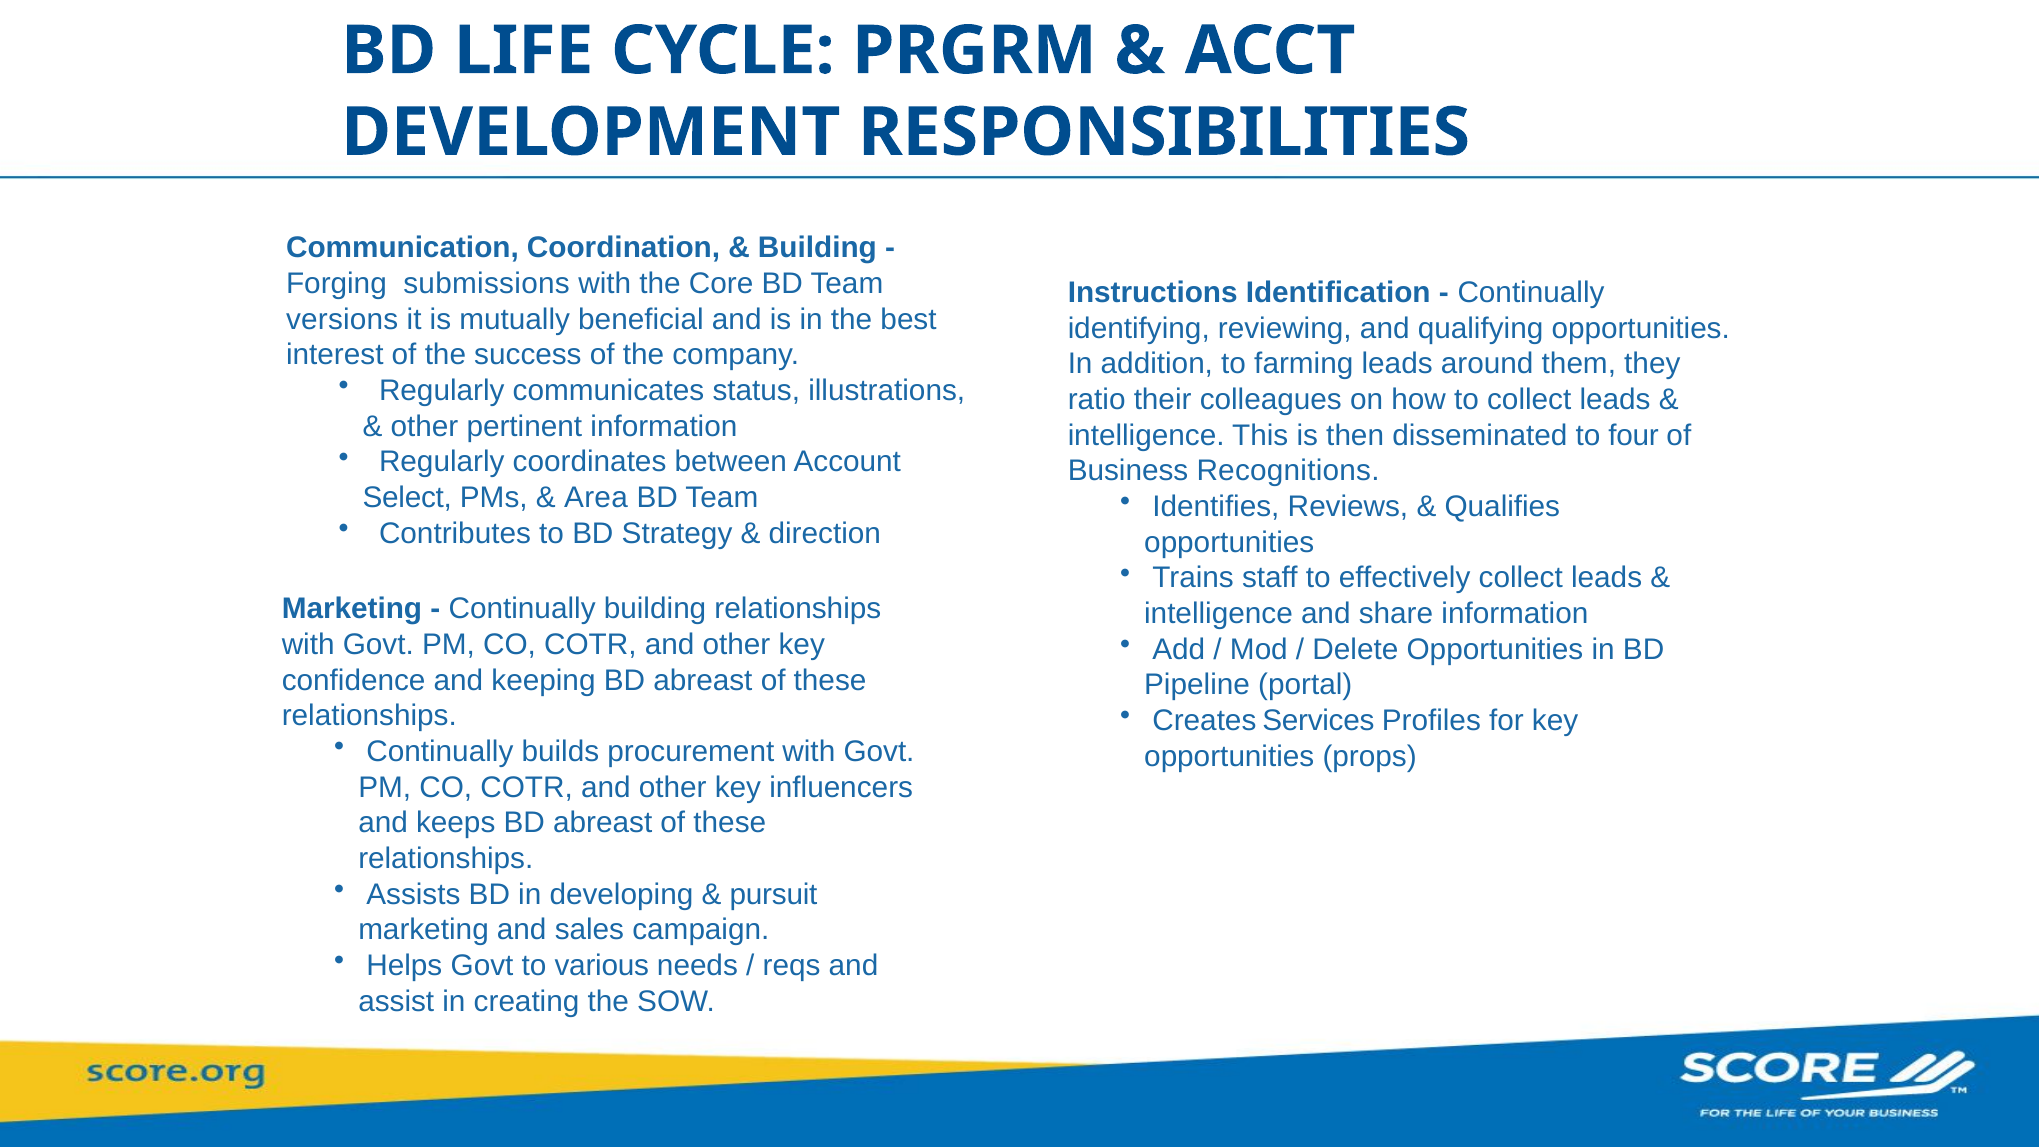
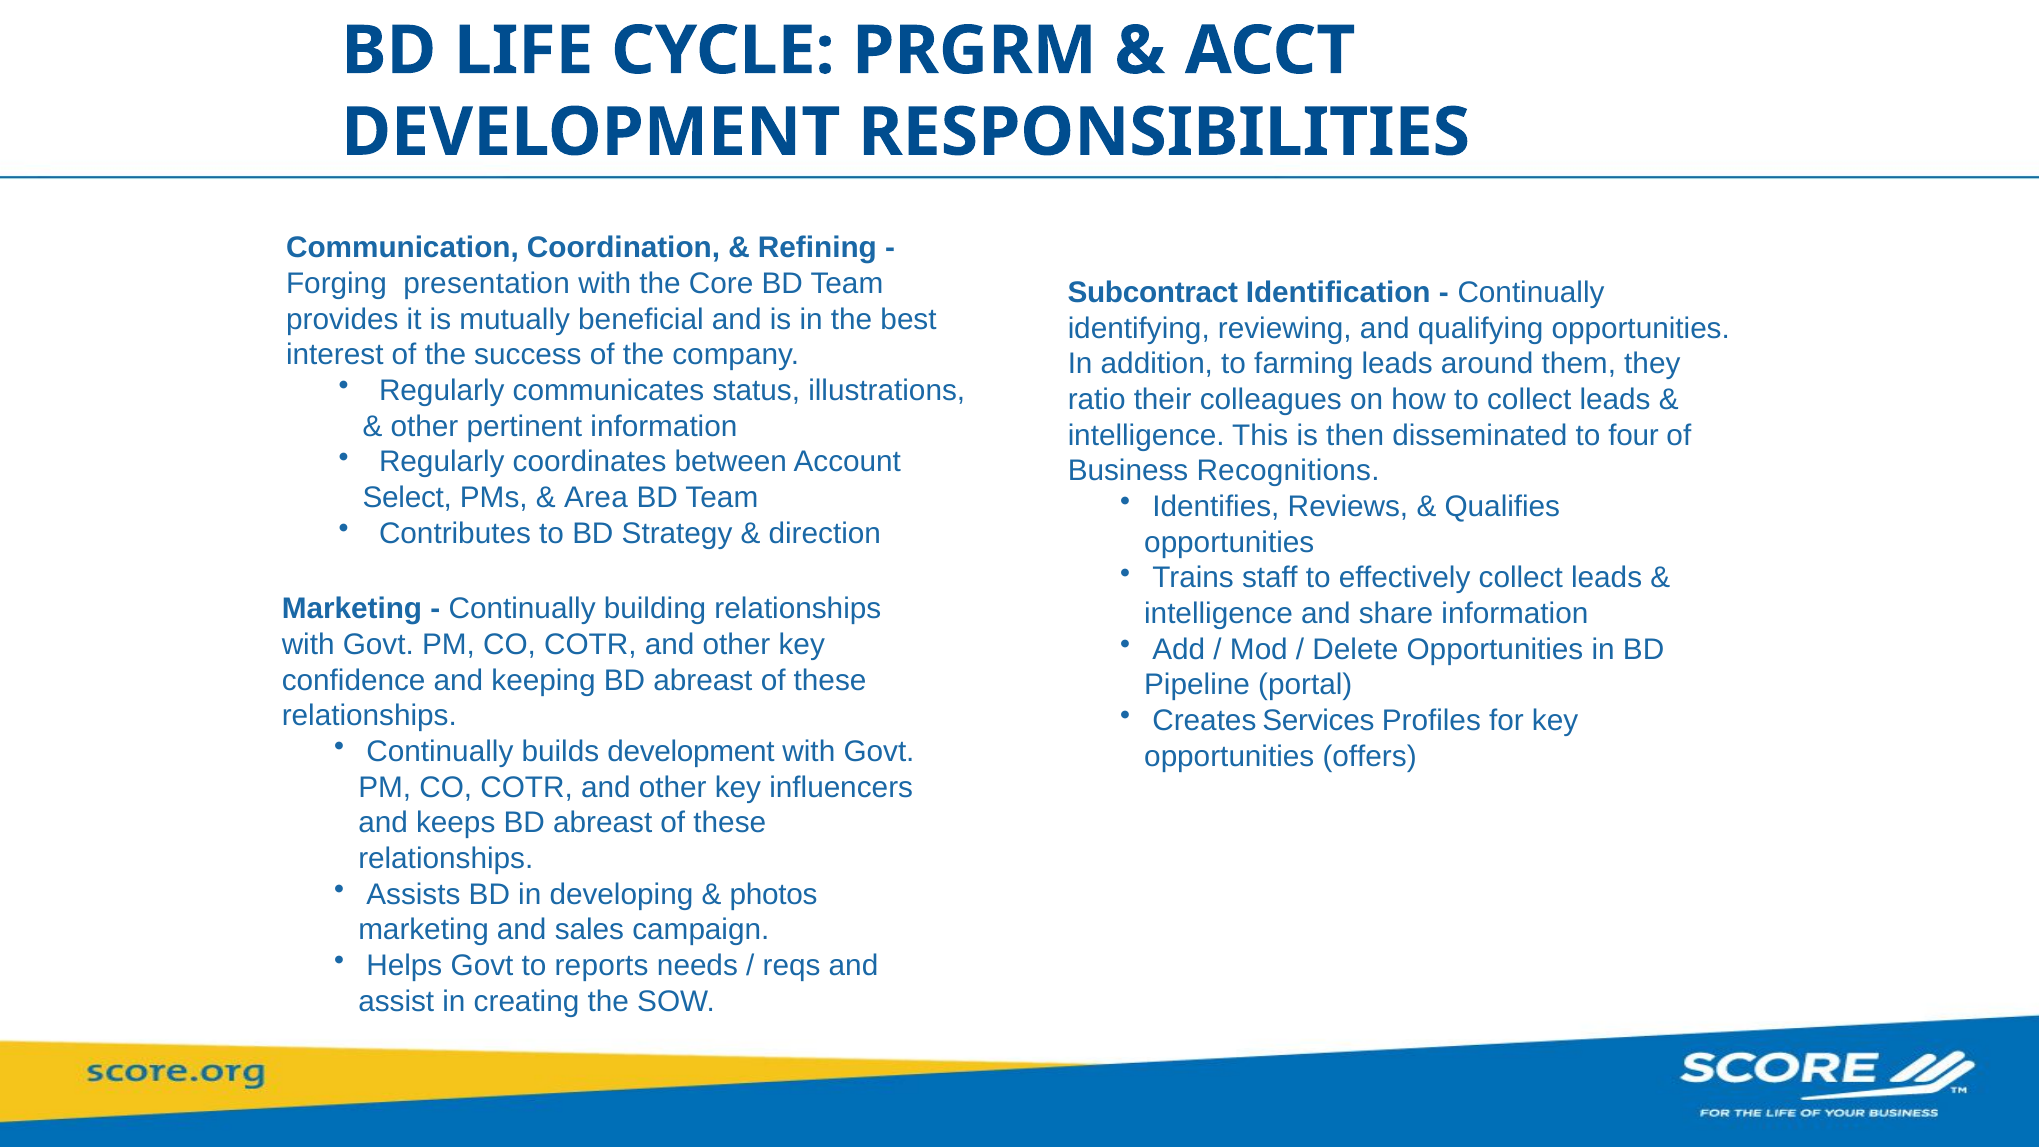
Building: Building -> Refining (817, 248)
submissions: submissions -> presentation (487, 284)
Instructions: Instructions -> Subcontract (1153, 293)
versions: versions -> provides (342, 319)
builds procurement: procurement -> development (691, 752)
props: props -> offers (1370, 756)
pursuit: pursuit -> photos (774, 894)
various: various -> reports (602, 966)
